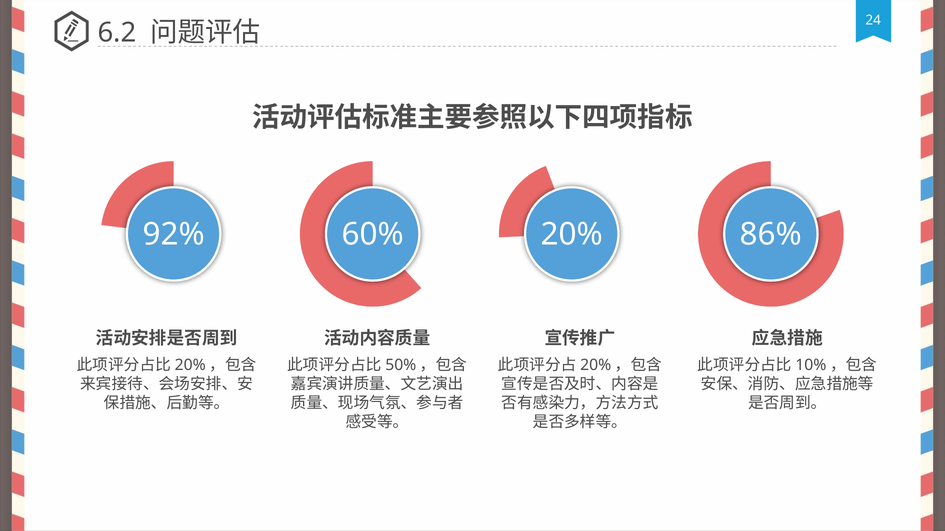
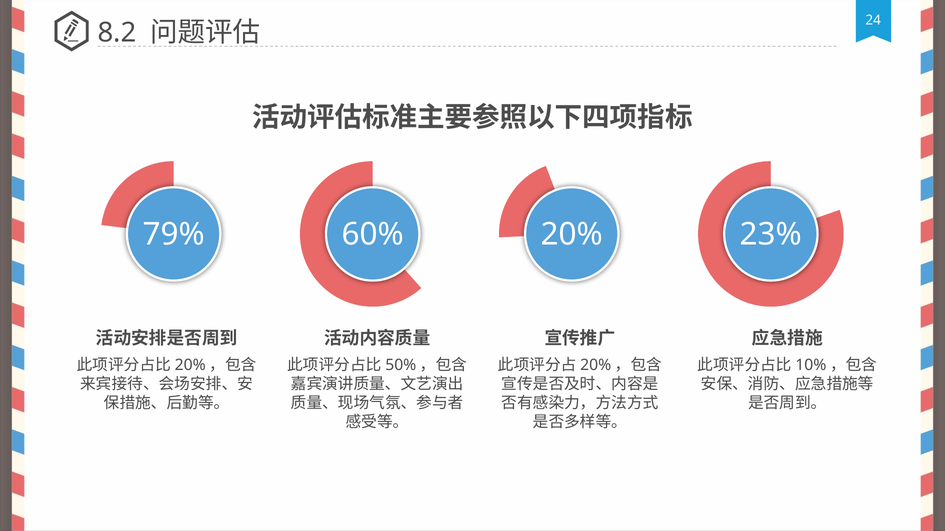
6.2: 6.2 -> 8.2 (117, 33)
92%: 92% -> 79% (174, 234)
86%: 86% -> 23% (771, 234)
